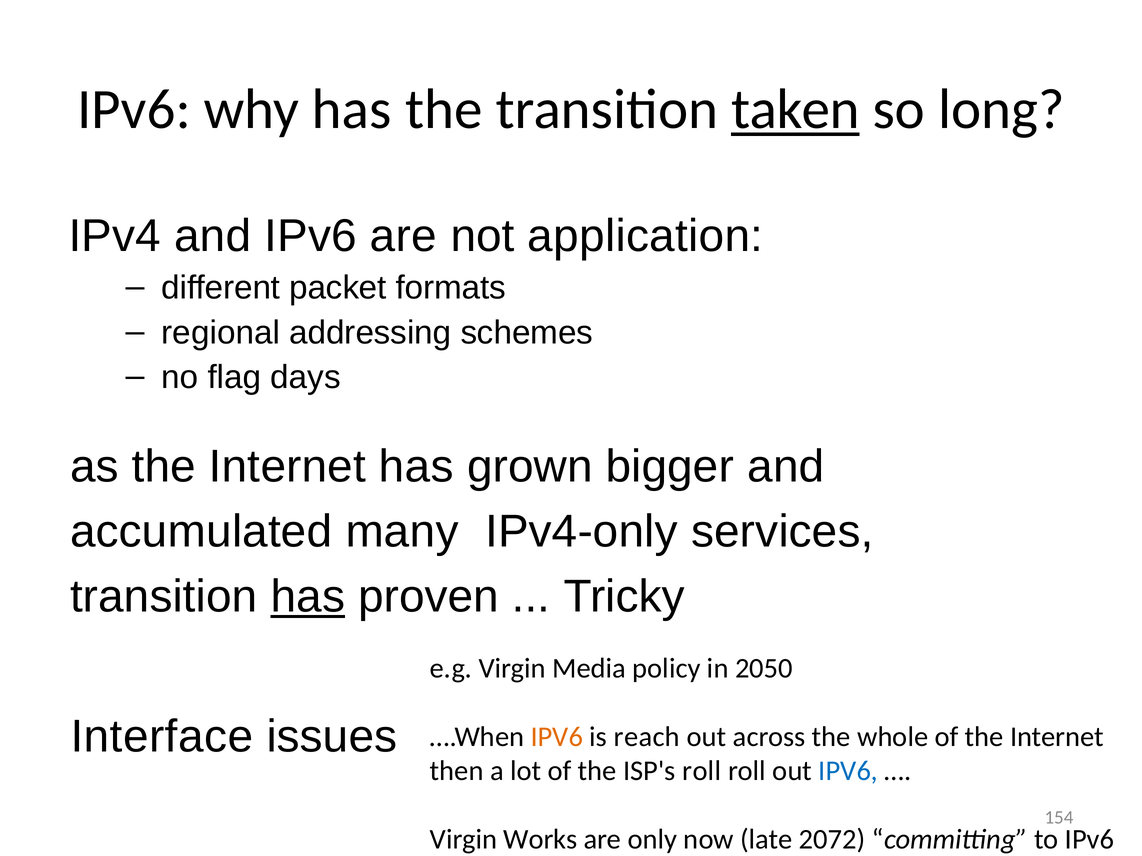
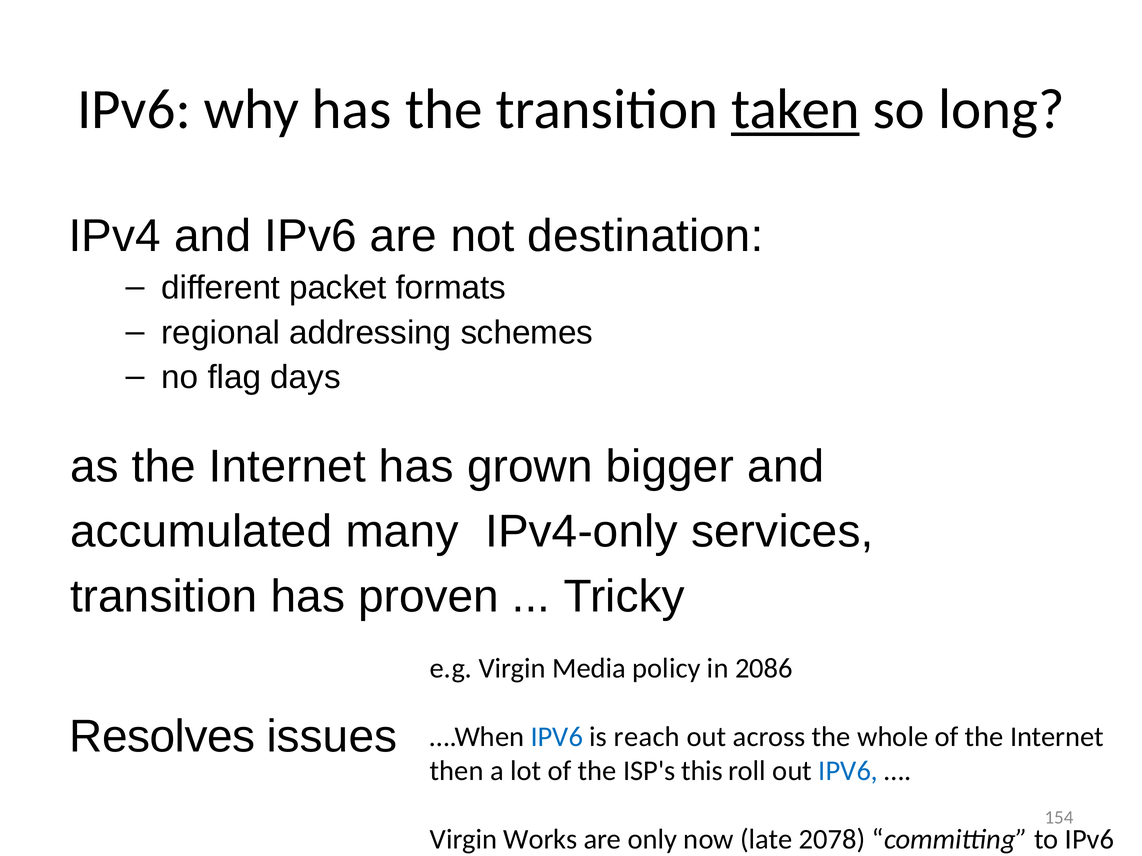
application: application -> destination (645, 236)
has underline: present -> none (308, 597)
2050: 2050 -> 2086 (764, 669)
Interface: Interface -> Resolves (162, 737)
IPV6 colour: orange -> blue (557, 737)
ISP's roll: roll -> this (702, 771)
2072: 2072 -> 2078 (832, 840)
